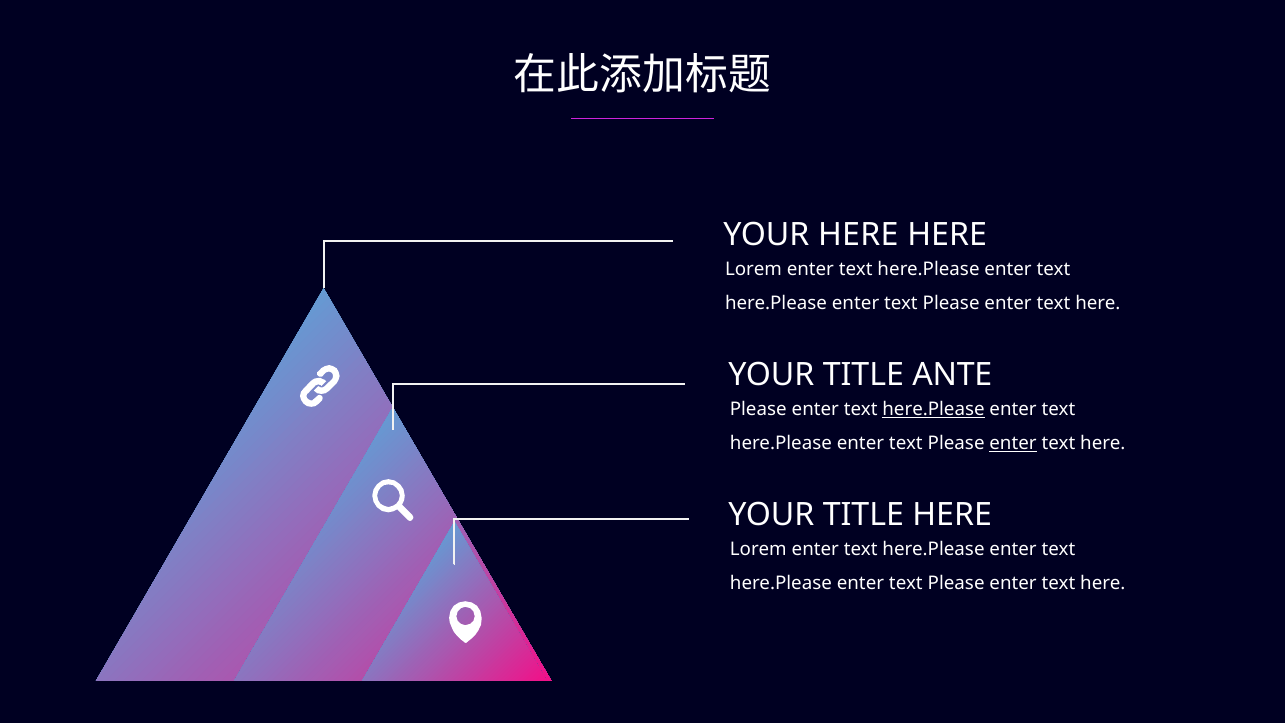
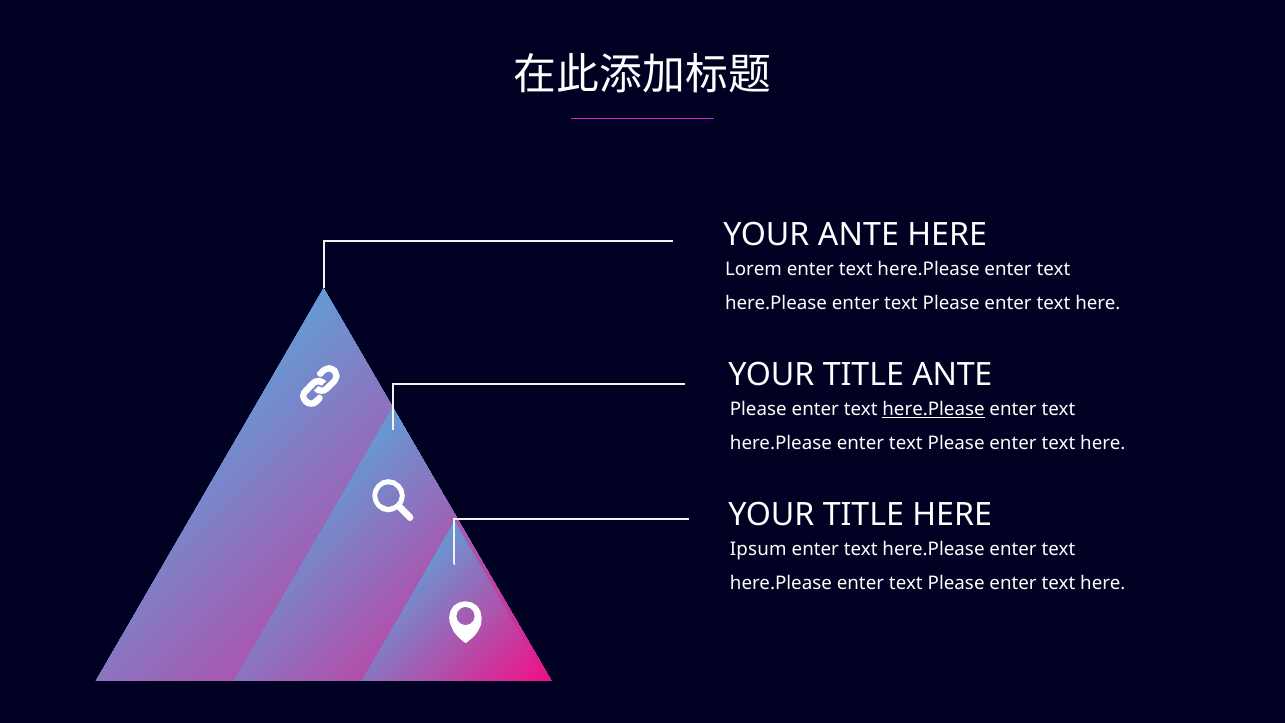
YOUR HERE: HERE -> ANTE (858, 235)
enter underline: present -> none (1013, 443)
Lorem: Lorem -> Ipsum (758, 549)
